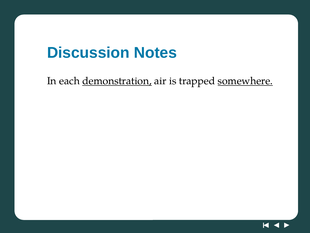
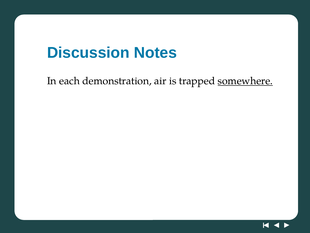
demonstration underline: present -> none (117, 81)
